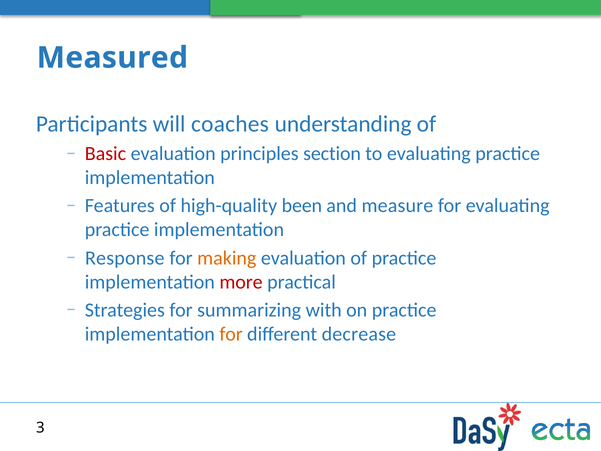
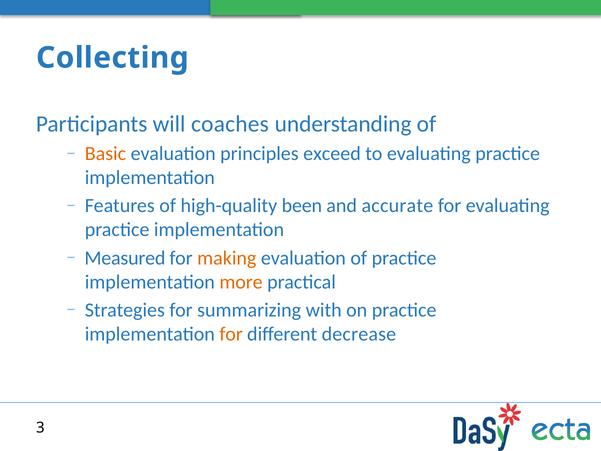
Measured: Measured -> Collecting (112, 58)
Basic colour: red -> orange (105, 154)
section: section -> exceed (332, 154)
measure: measure -> accurate (397, 206)
Response: Response -> Measured (125, 258)
more colour: red -> orange (241, 282)
